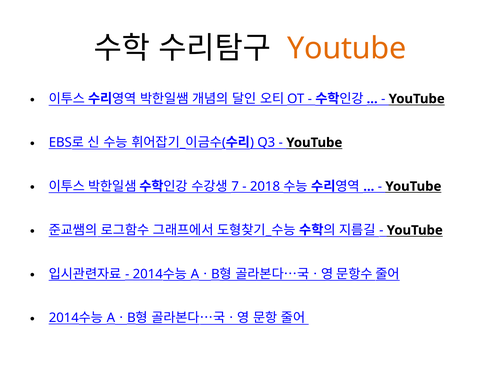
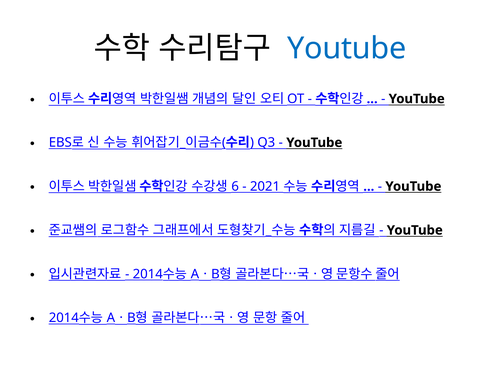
Youtube colour: orange -> blue (347, 48)
7: 7 -> 6 (235, 186)
2018: 2018 -> 2021 (265, 186)
